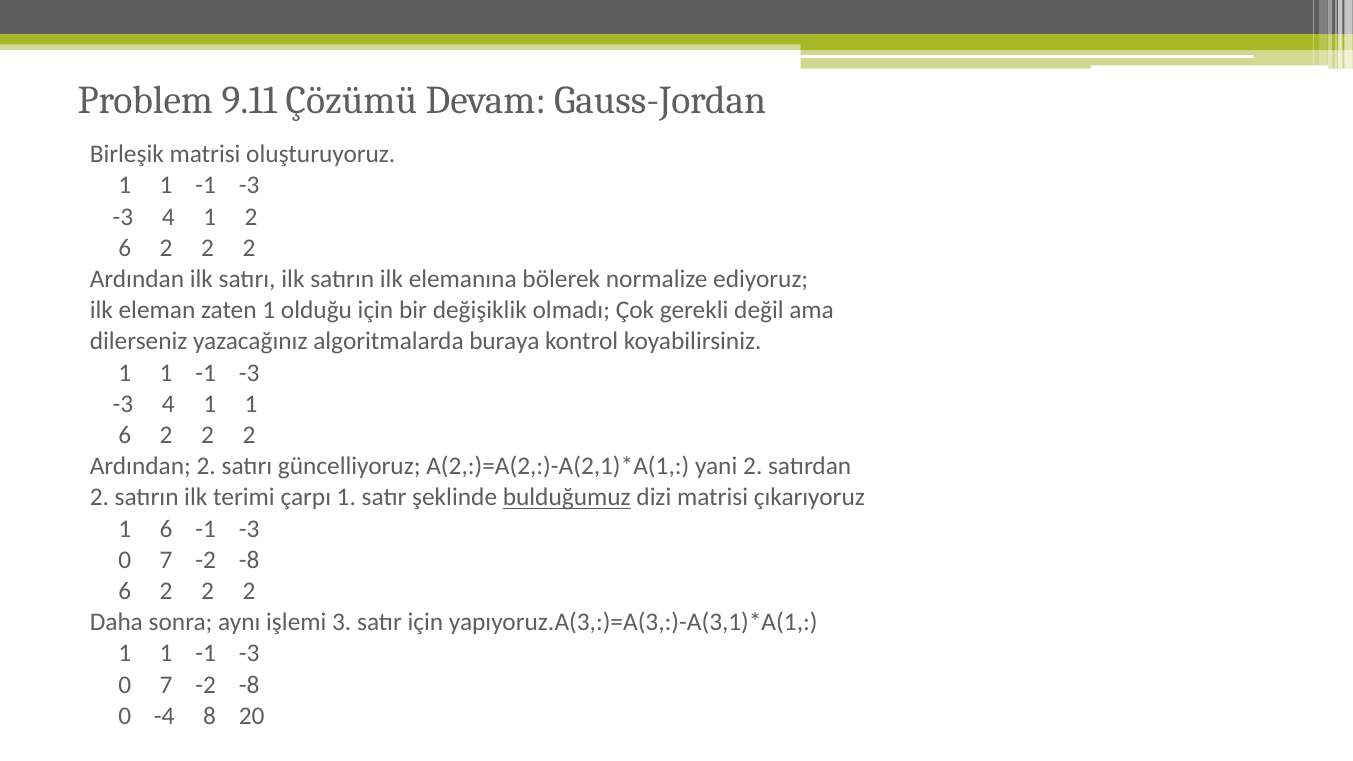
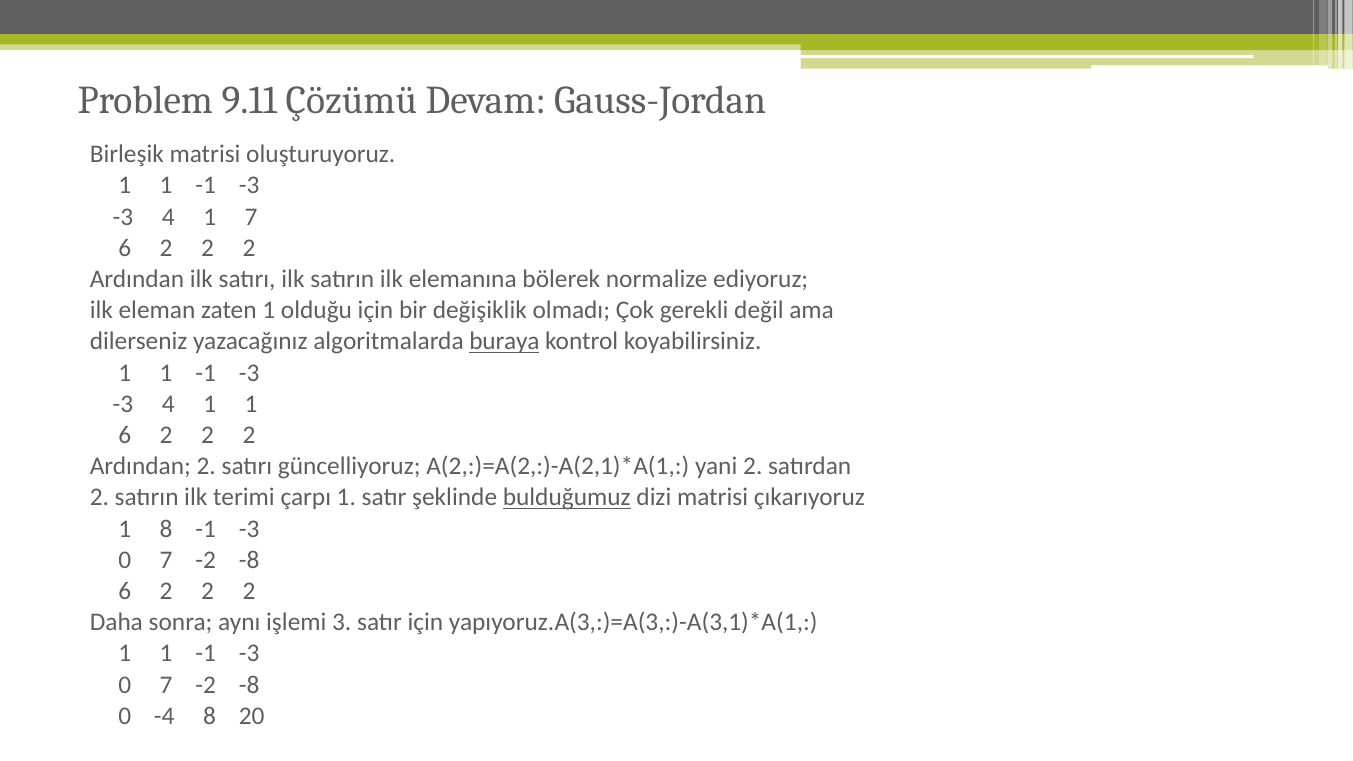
1 2: 2 -> 7 (251, 217)
buraya underline: none -> present (504, 341)
6: 6 -> 8 (166, 529)
